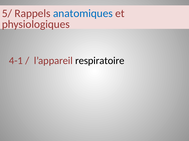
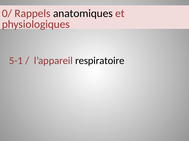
5/: 5/ -> 0/ (7, 13)
anatomiques colour: blue -> black (83, 13)
4-1: 4-1 -> 5-1 (16, 61)
